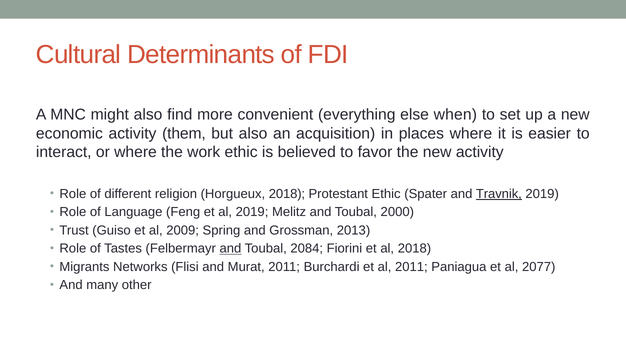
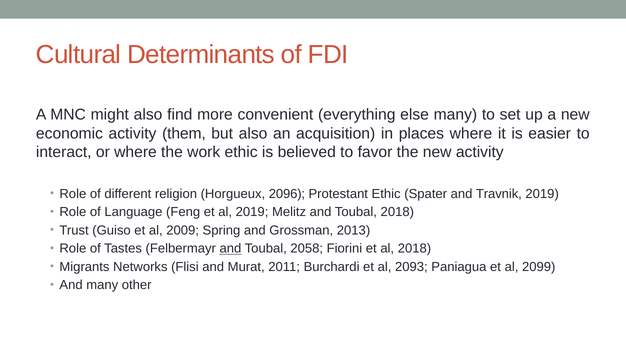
else when: when -> many (455, 115)
Horgueux 2018: 2018 -> 2096 (287, 194)
Travnik underline: present -> none (499, 194)
Toubal 2000: 2000 -> 2018 (397, 212)
2084: 2084 -> 2058 (307, 249)
al 2011: 2011 -> 2093 (411, 267)
2077: 2077 -> 2099 (539, 267)
